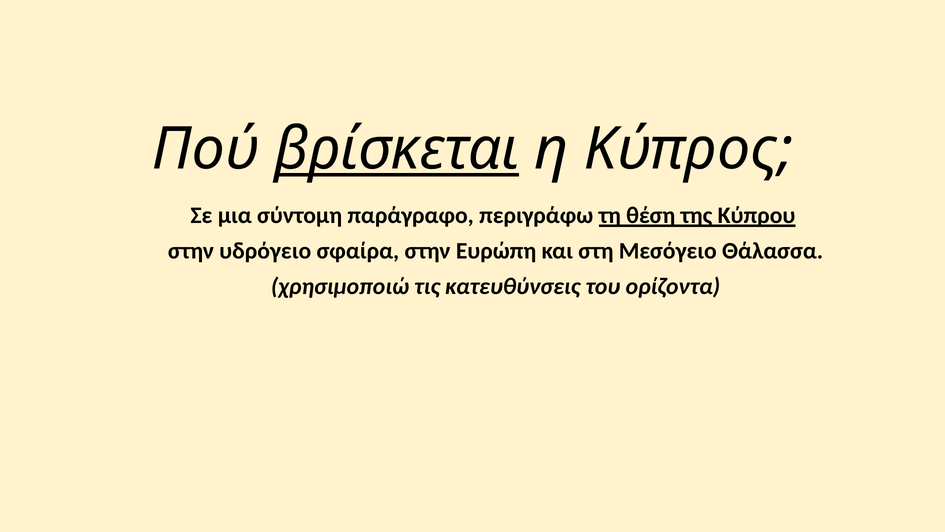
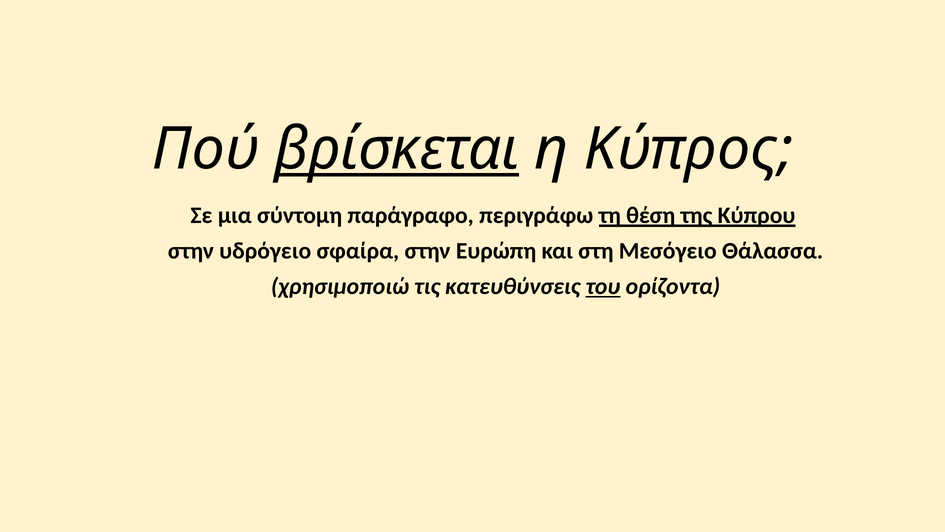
του underline: none -> present (603, 286)
